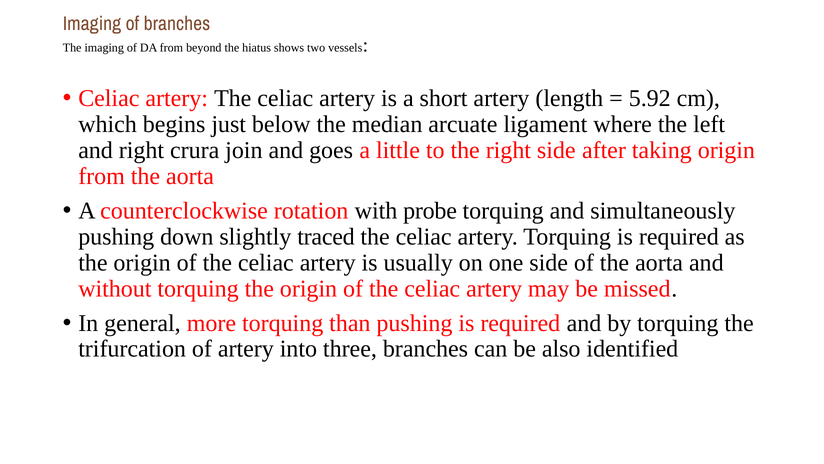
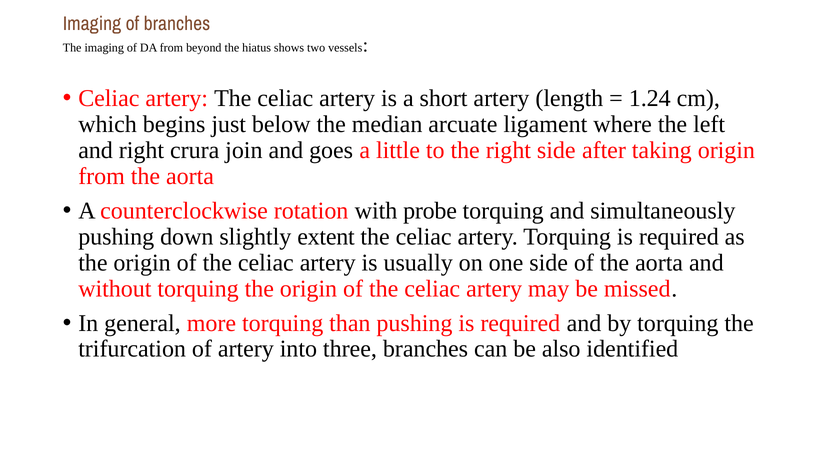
5.92: 5.92 -> 1.24 (650, 98)
traced: traced -> extent (326, 236)
